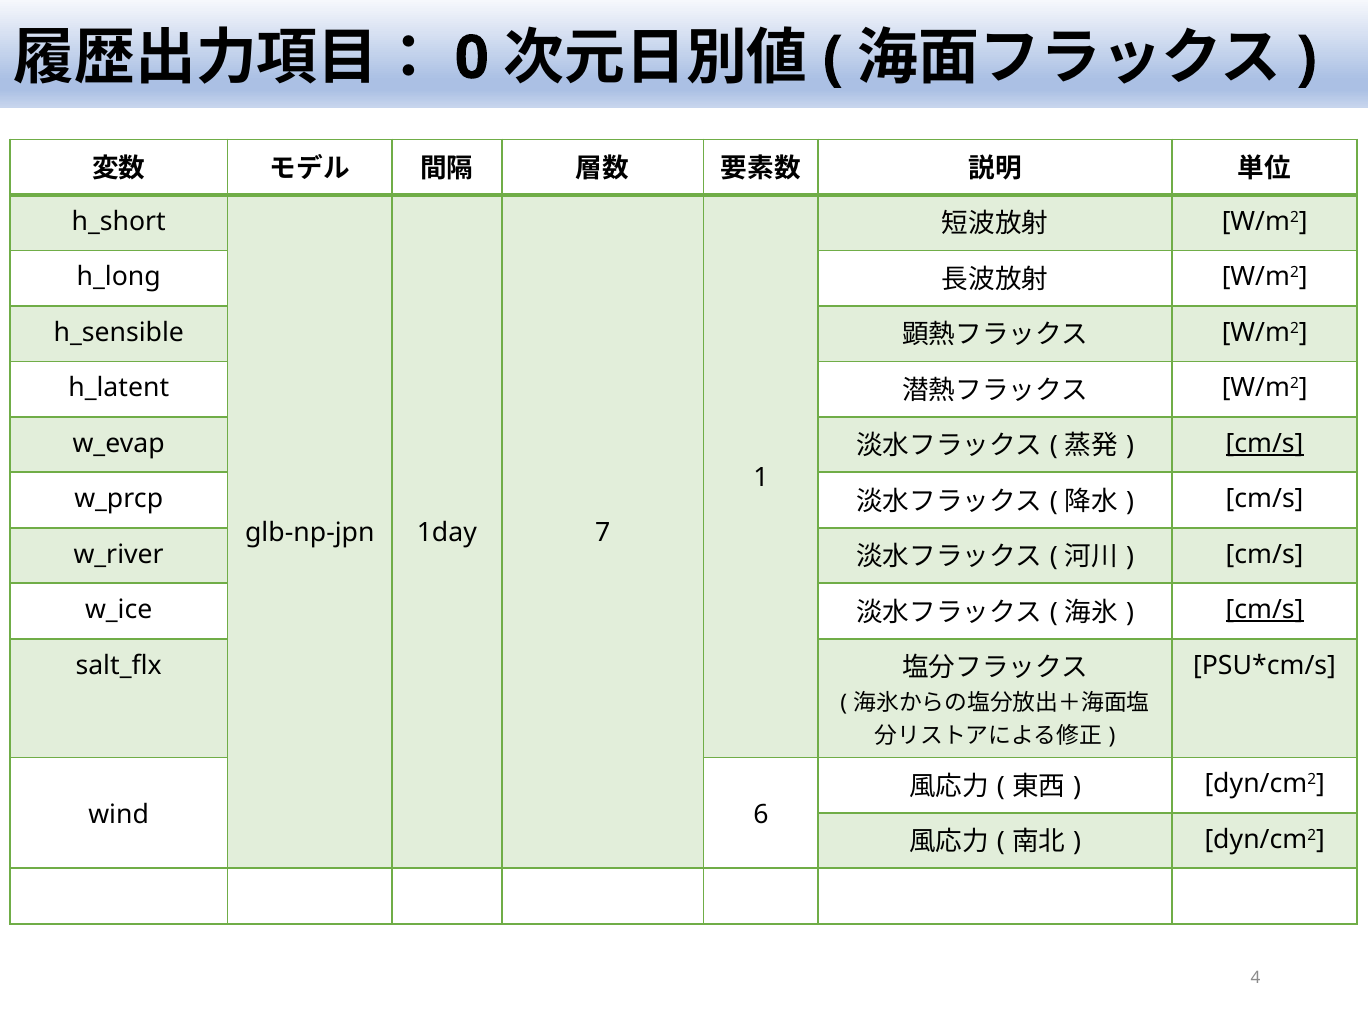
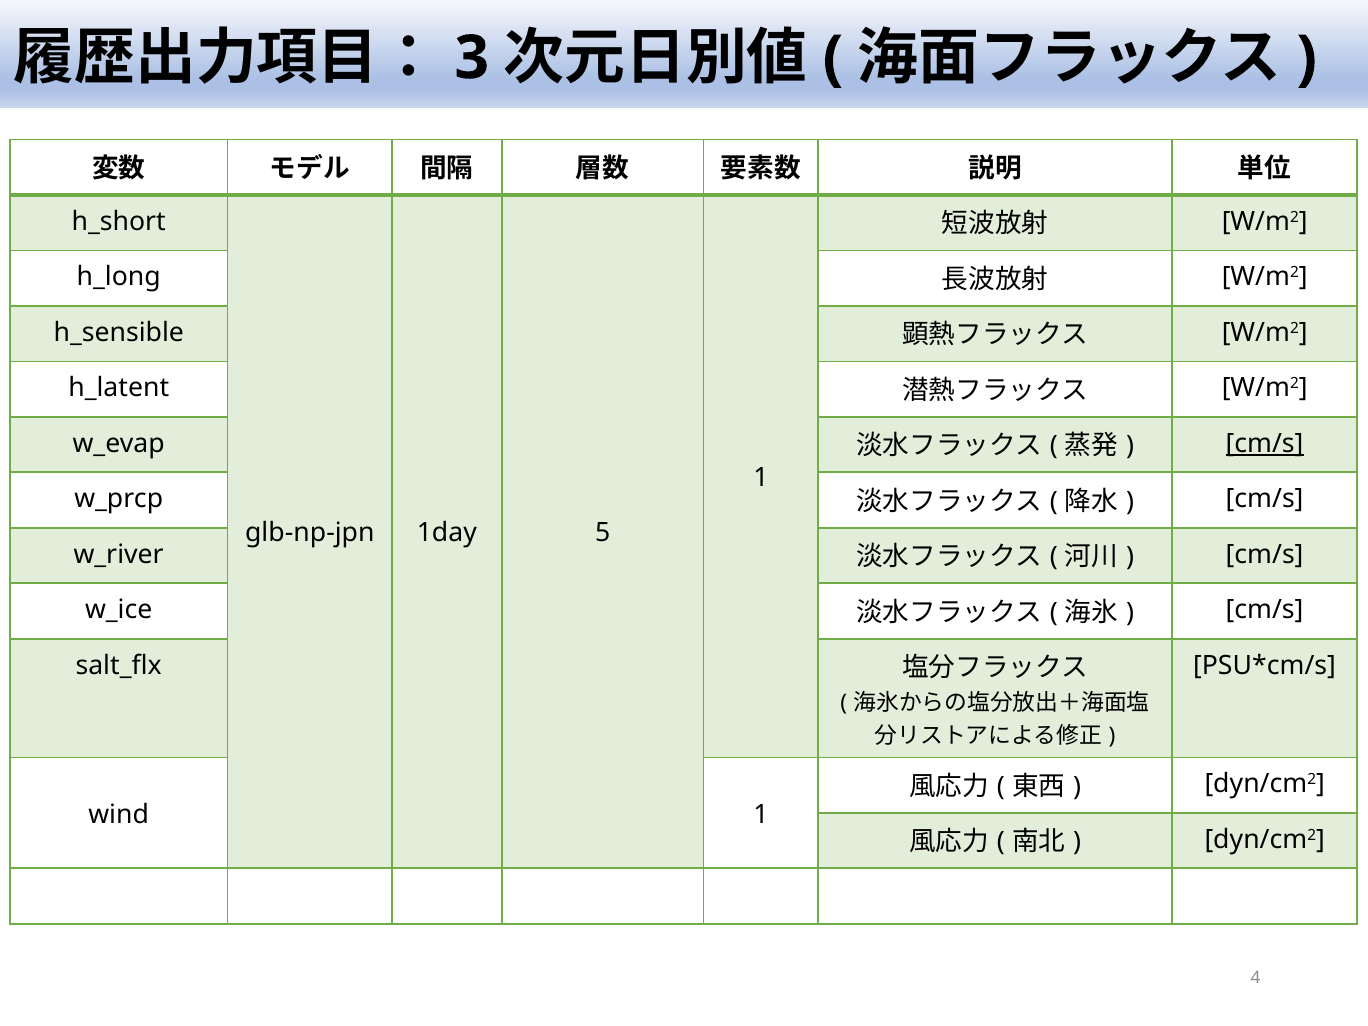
0: 0 -> 3 (472, 58)
7: 7 -> 5 (603, 533)
cm/s underline: present -> none (1265, 610)
wind 6: 6 -> 1 (761, 814)
